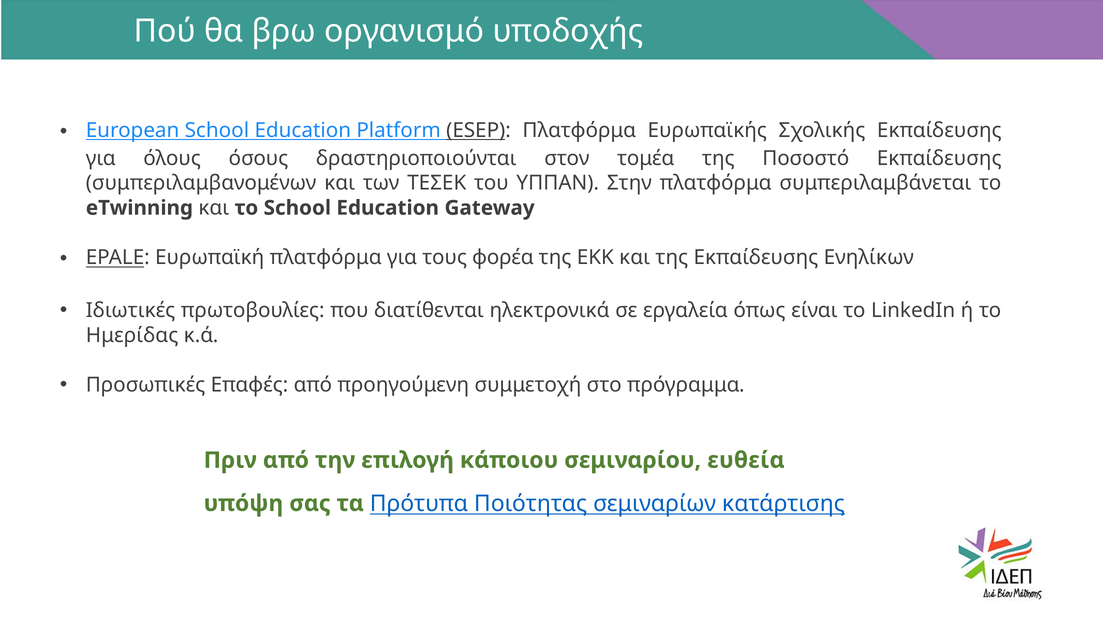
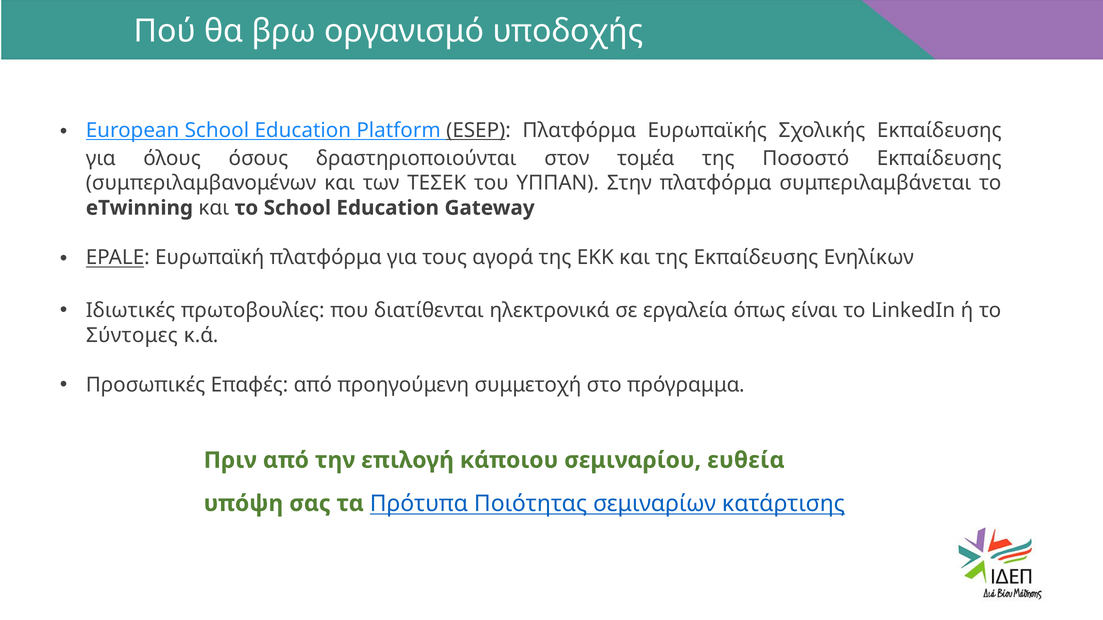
φορέα: φορέα -> αγορά (503, 258)
Hμερίδας: Hμερίδας -> Σύντομες (132, 335)
